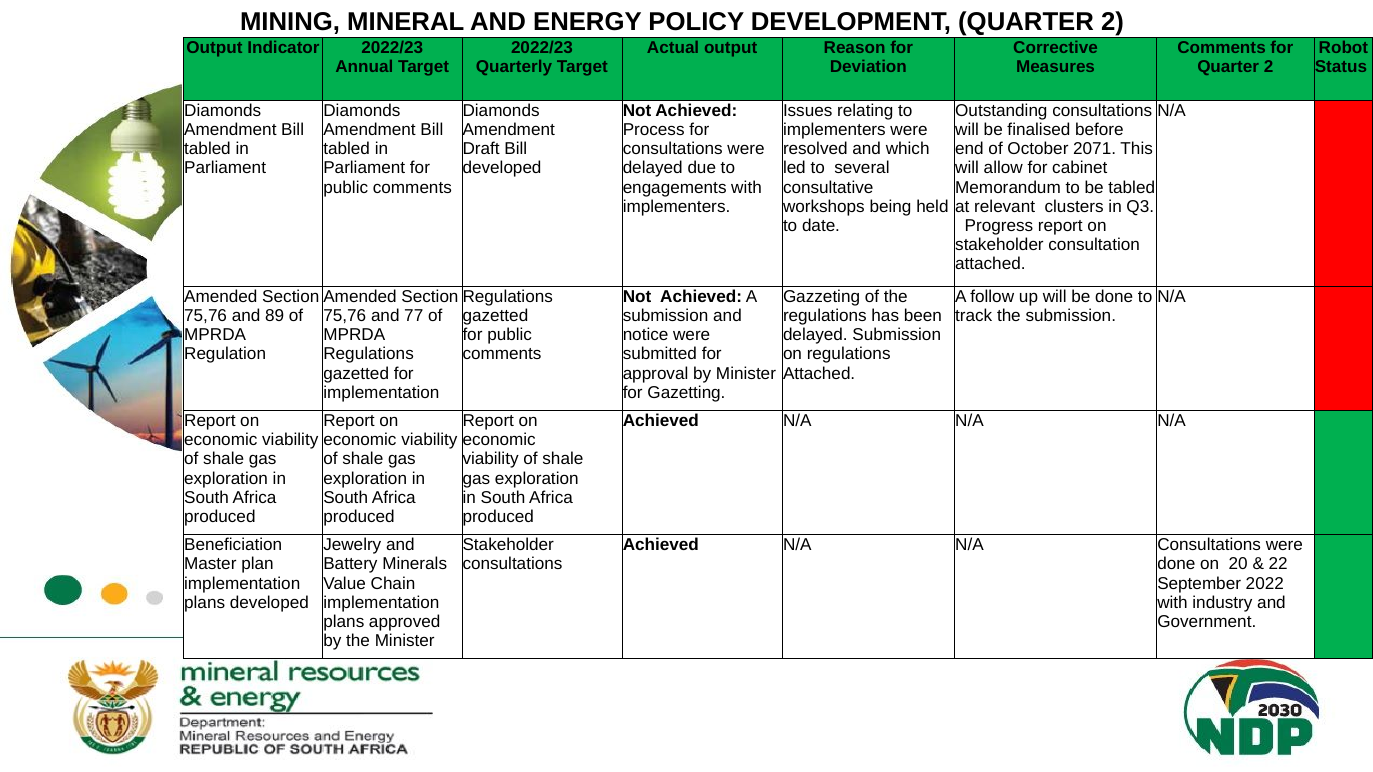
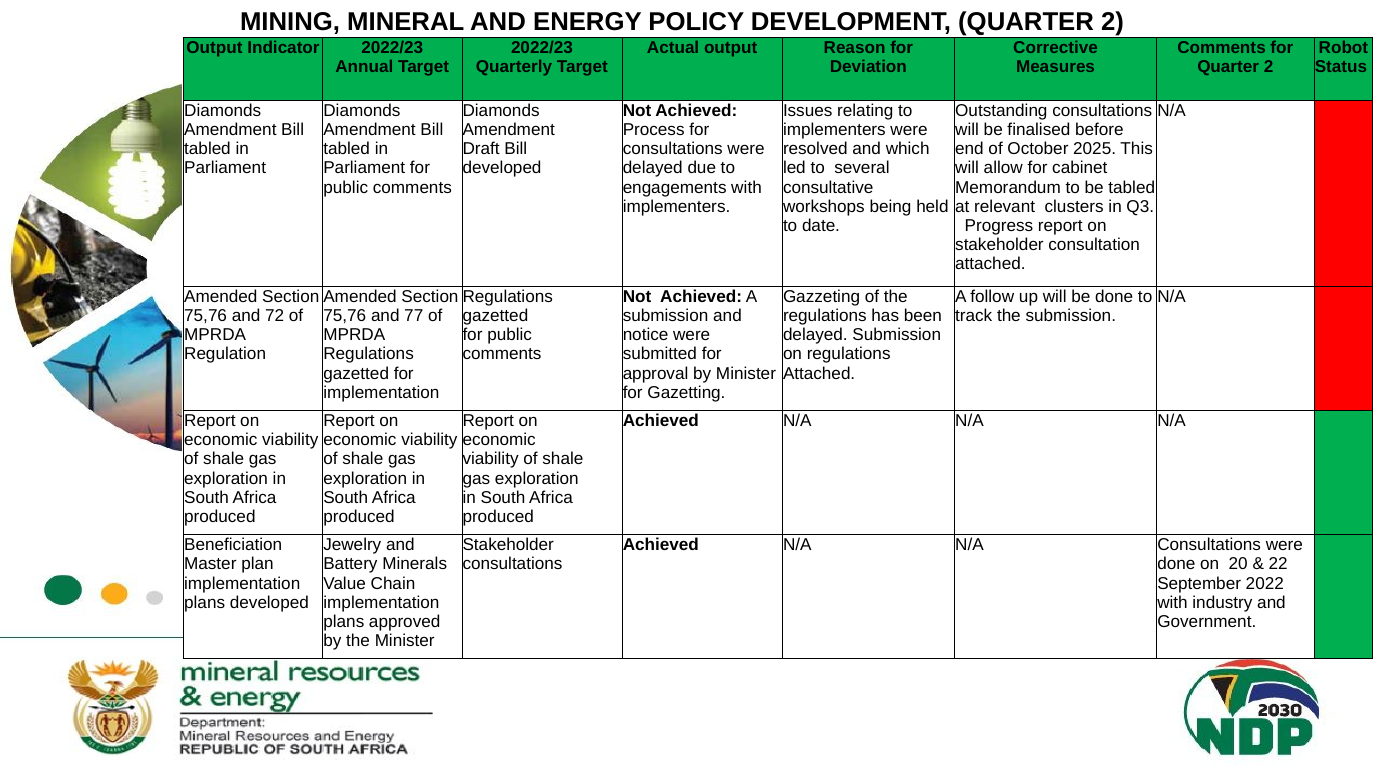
2071: 2071 -> 2025 (1095, 149)
89: 89 -> 72 (275, 316)
